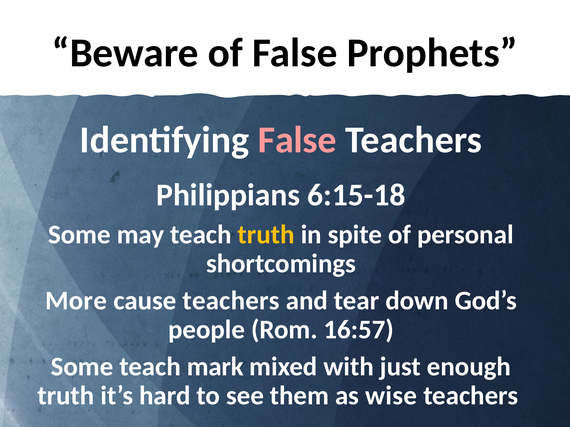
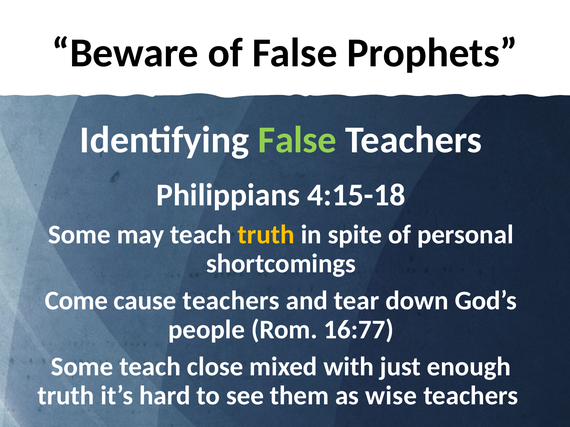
False colour: pink -> light green (297, 140)
6:15-18: 6:15-18 -> 4:15-18 (356, 195)
More: More -> Come (76, 301)
16:57: 16:57 -> 16:77 (359, 330)
mark: mark -> close (215, 367)
